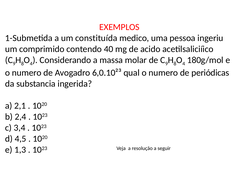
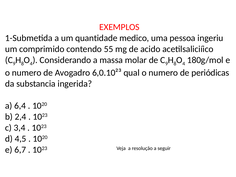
constituída: constituída -> quantidade (96, 38)
40: 40 -> 55 (109, 49)
2,1: 2,1 -> 6,4 (20, 106)
1,3: 1,3 -> 6,7 (20, 150)
